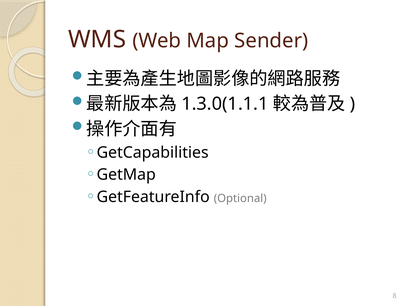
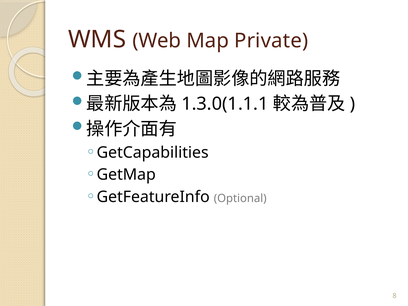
Sender: Sender -> Private (271, 41)
